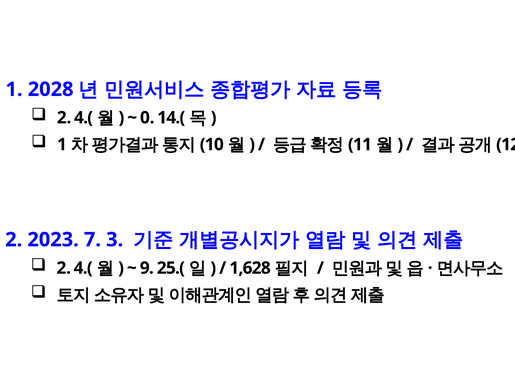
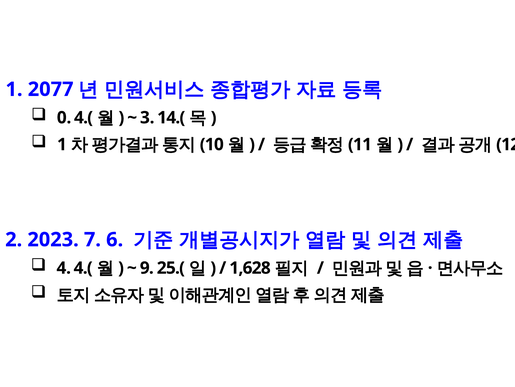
2028: 2028 -> 2077 (51, 89)
2: 2 -> 0 (64, 117)
0: 0 -> 3 (147, 117)
3: 3 -> 6 (115, 239)
2: 2 -> 4 (64, 268)
